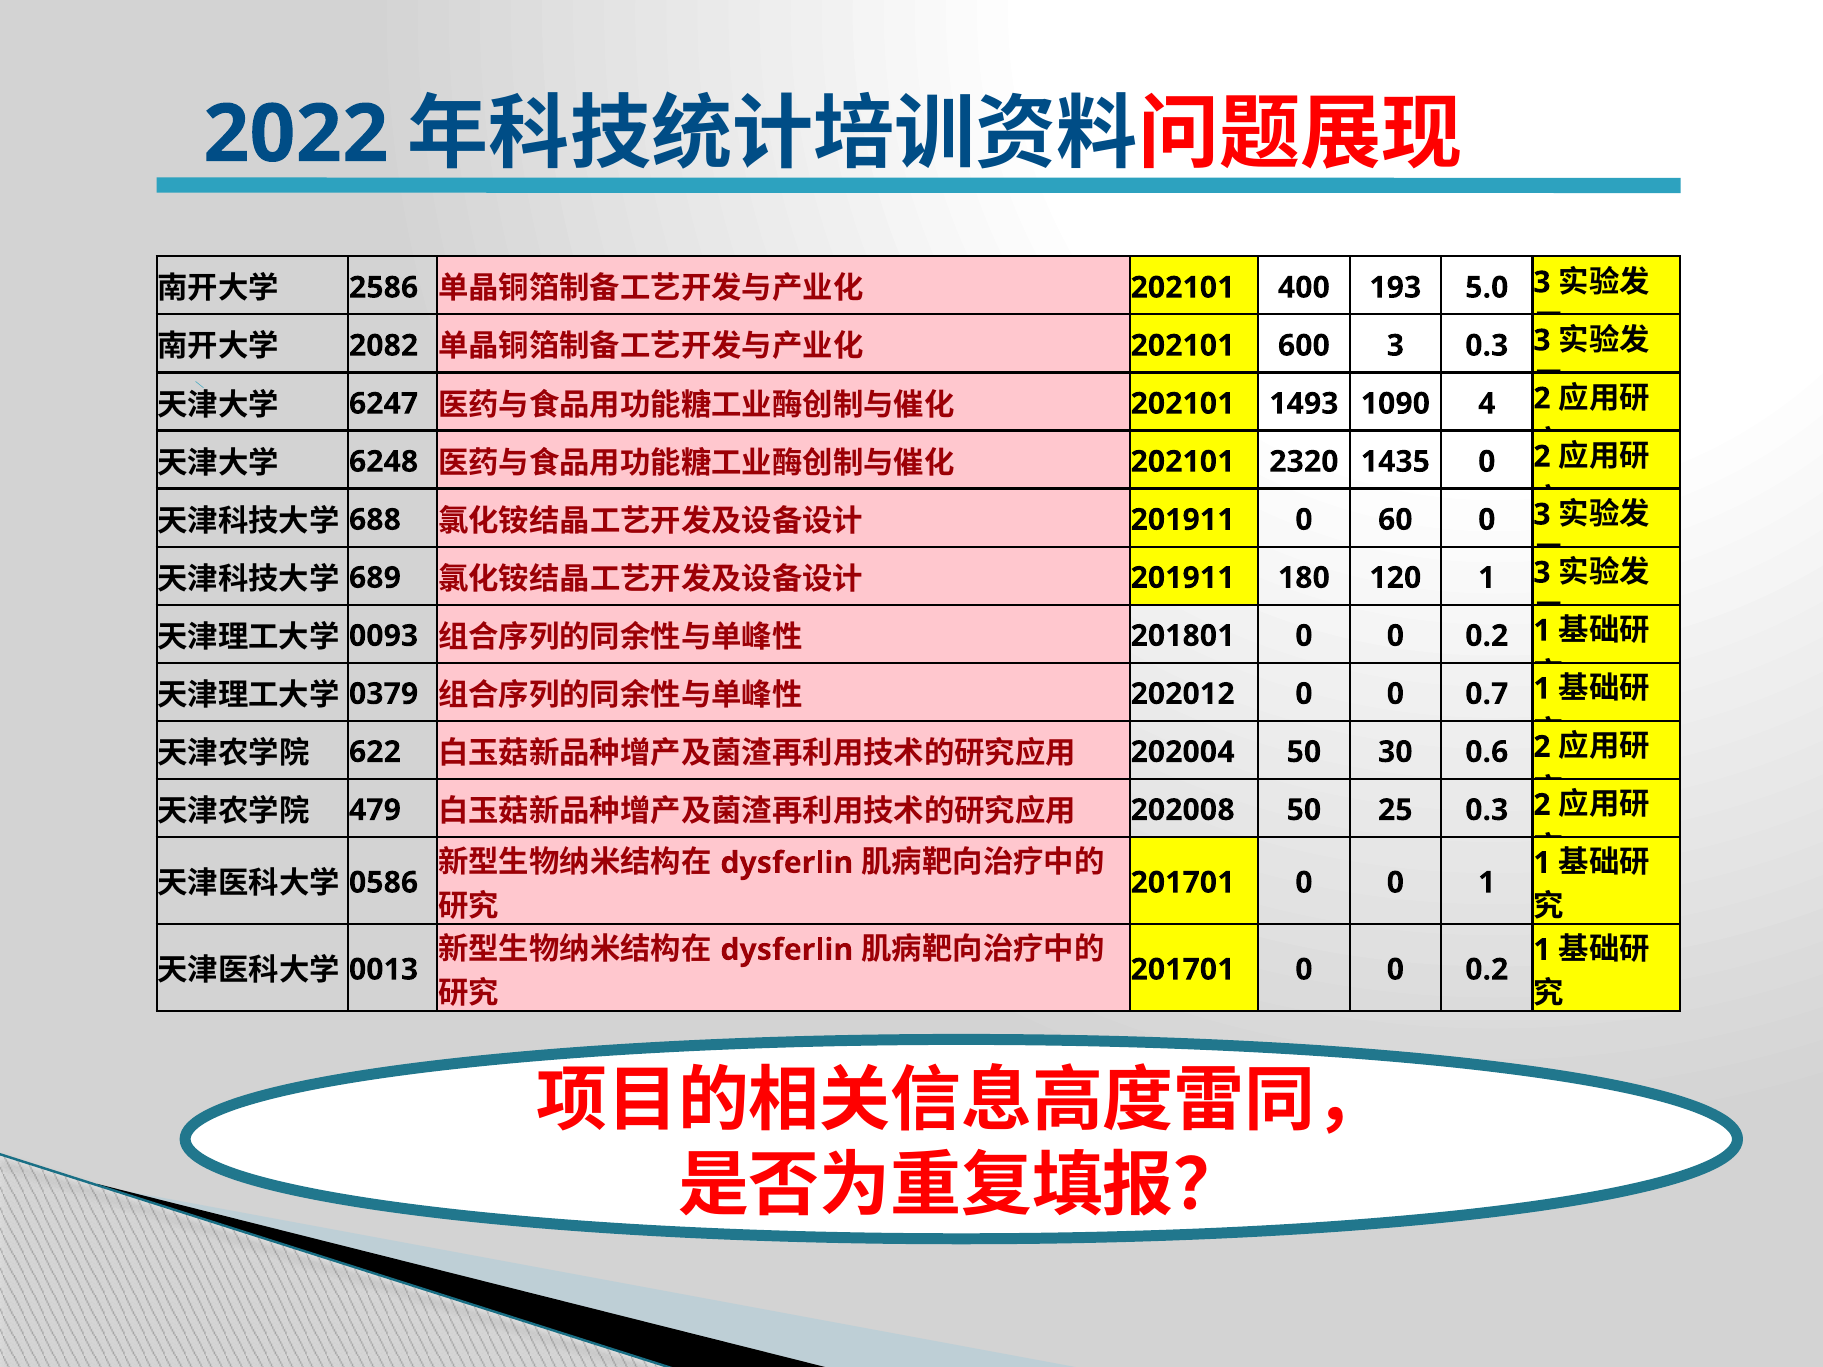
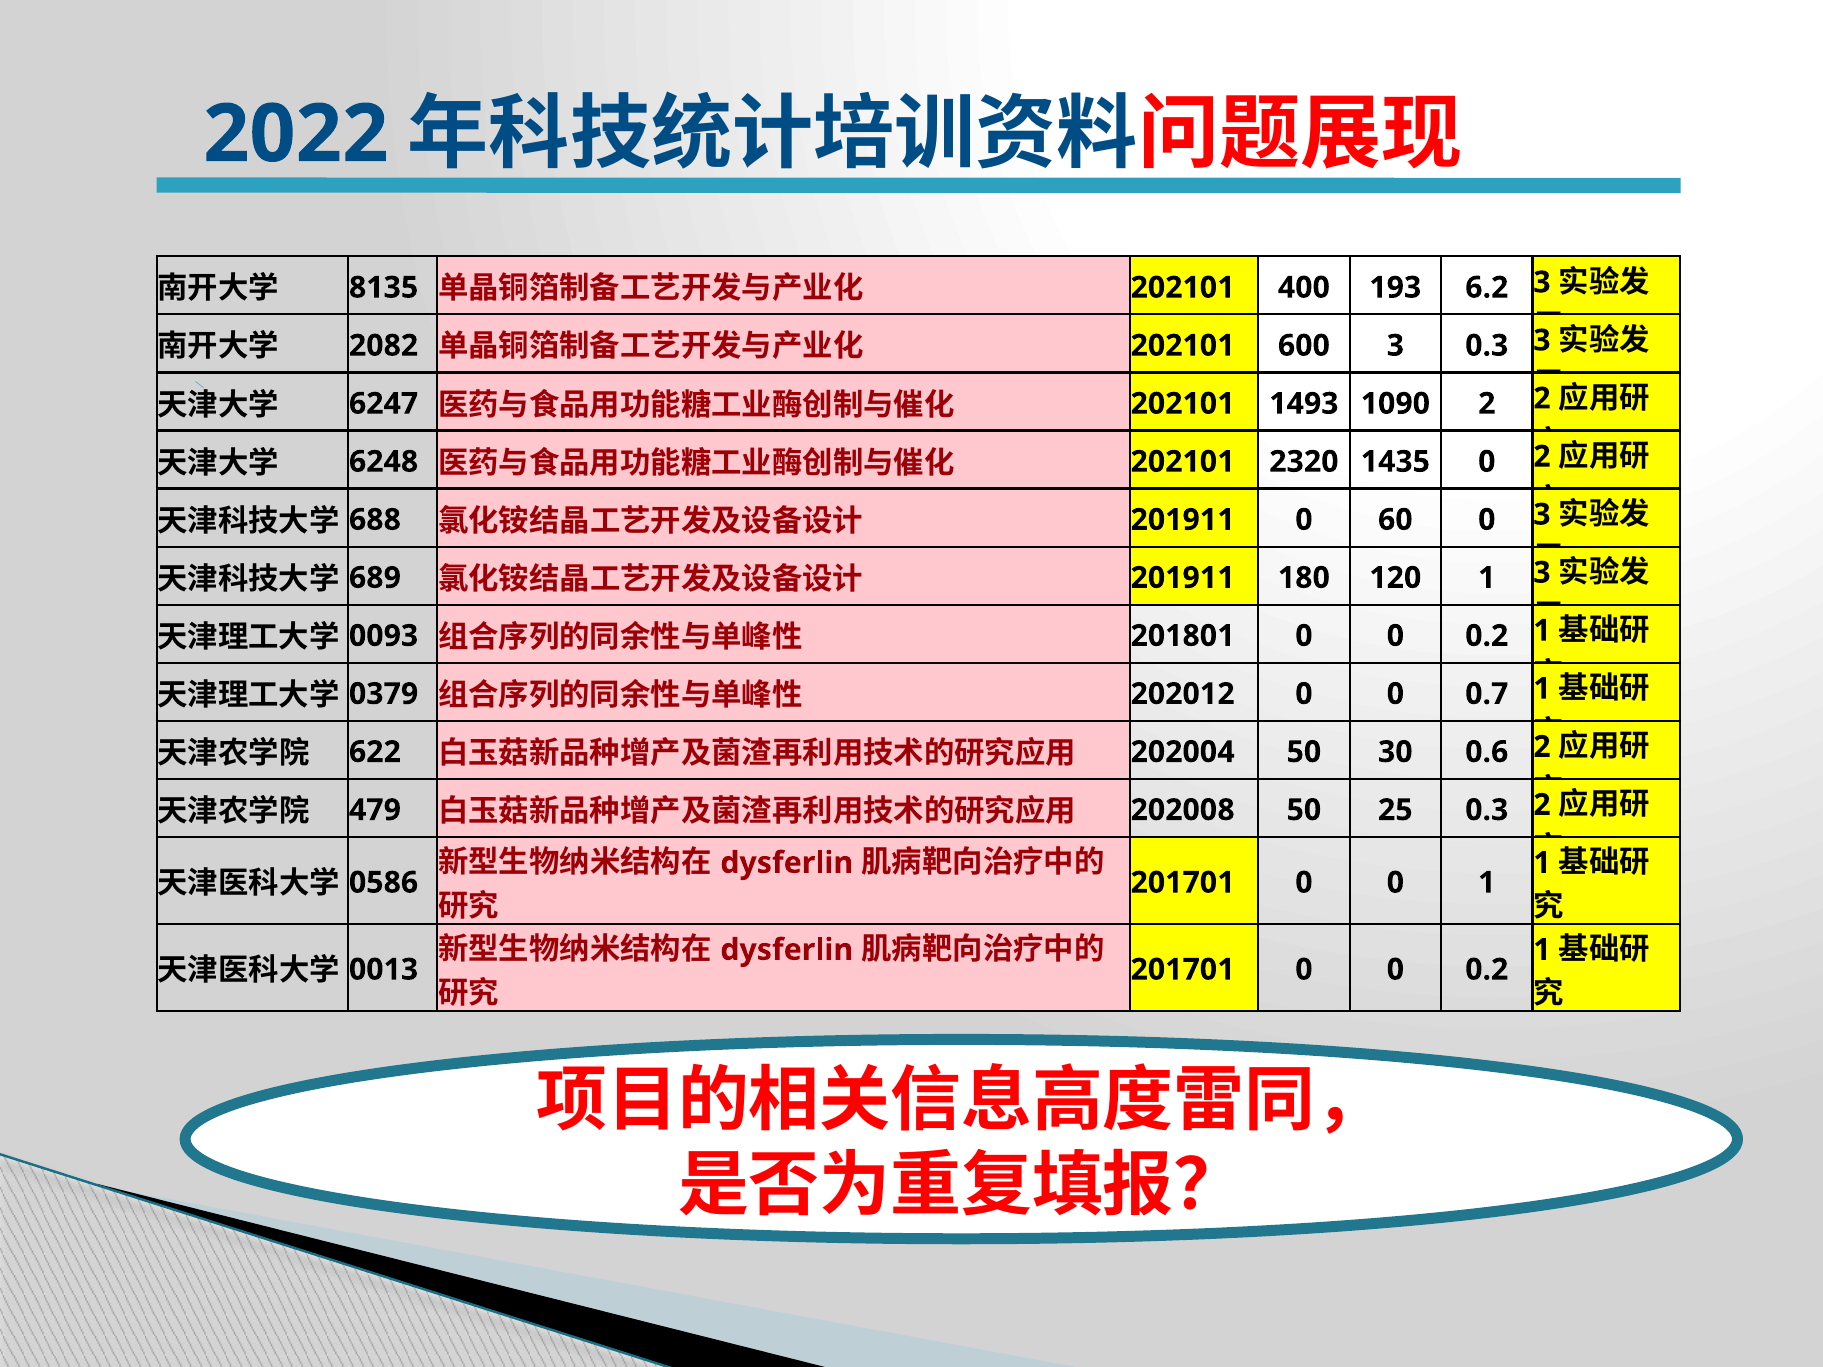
2586: 2586 -> 8135 (384, 288)
5.0: 5.0 -> 6.2 (1487, 288)
1090 4: 4 -> 2 (1487, 404)
